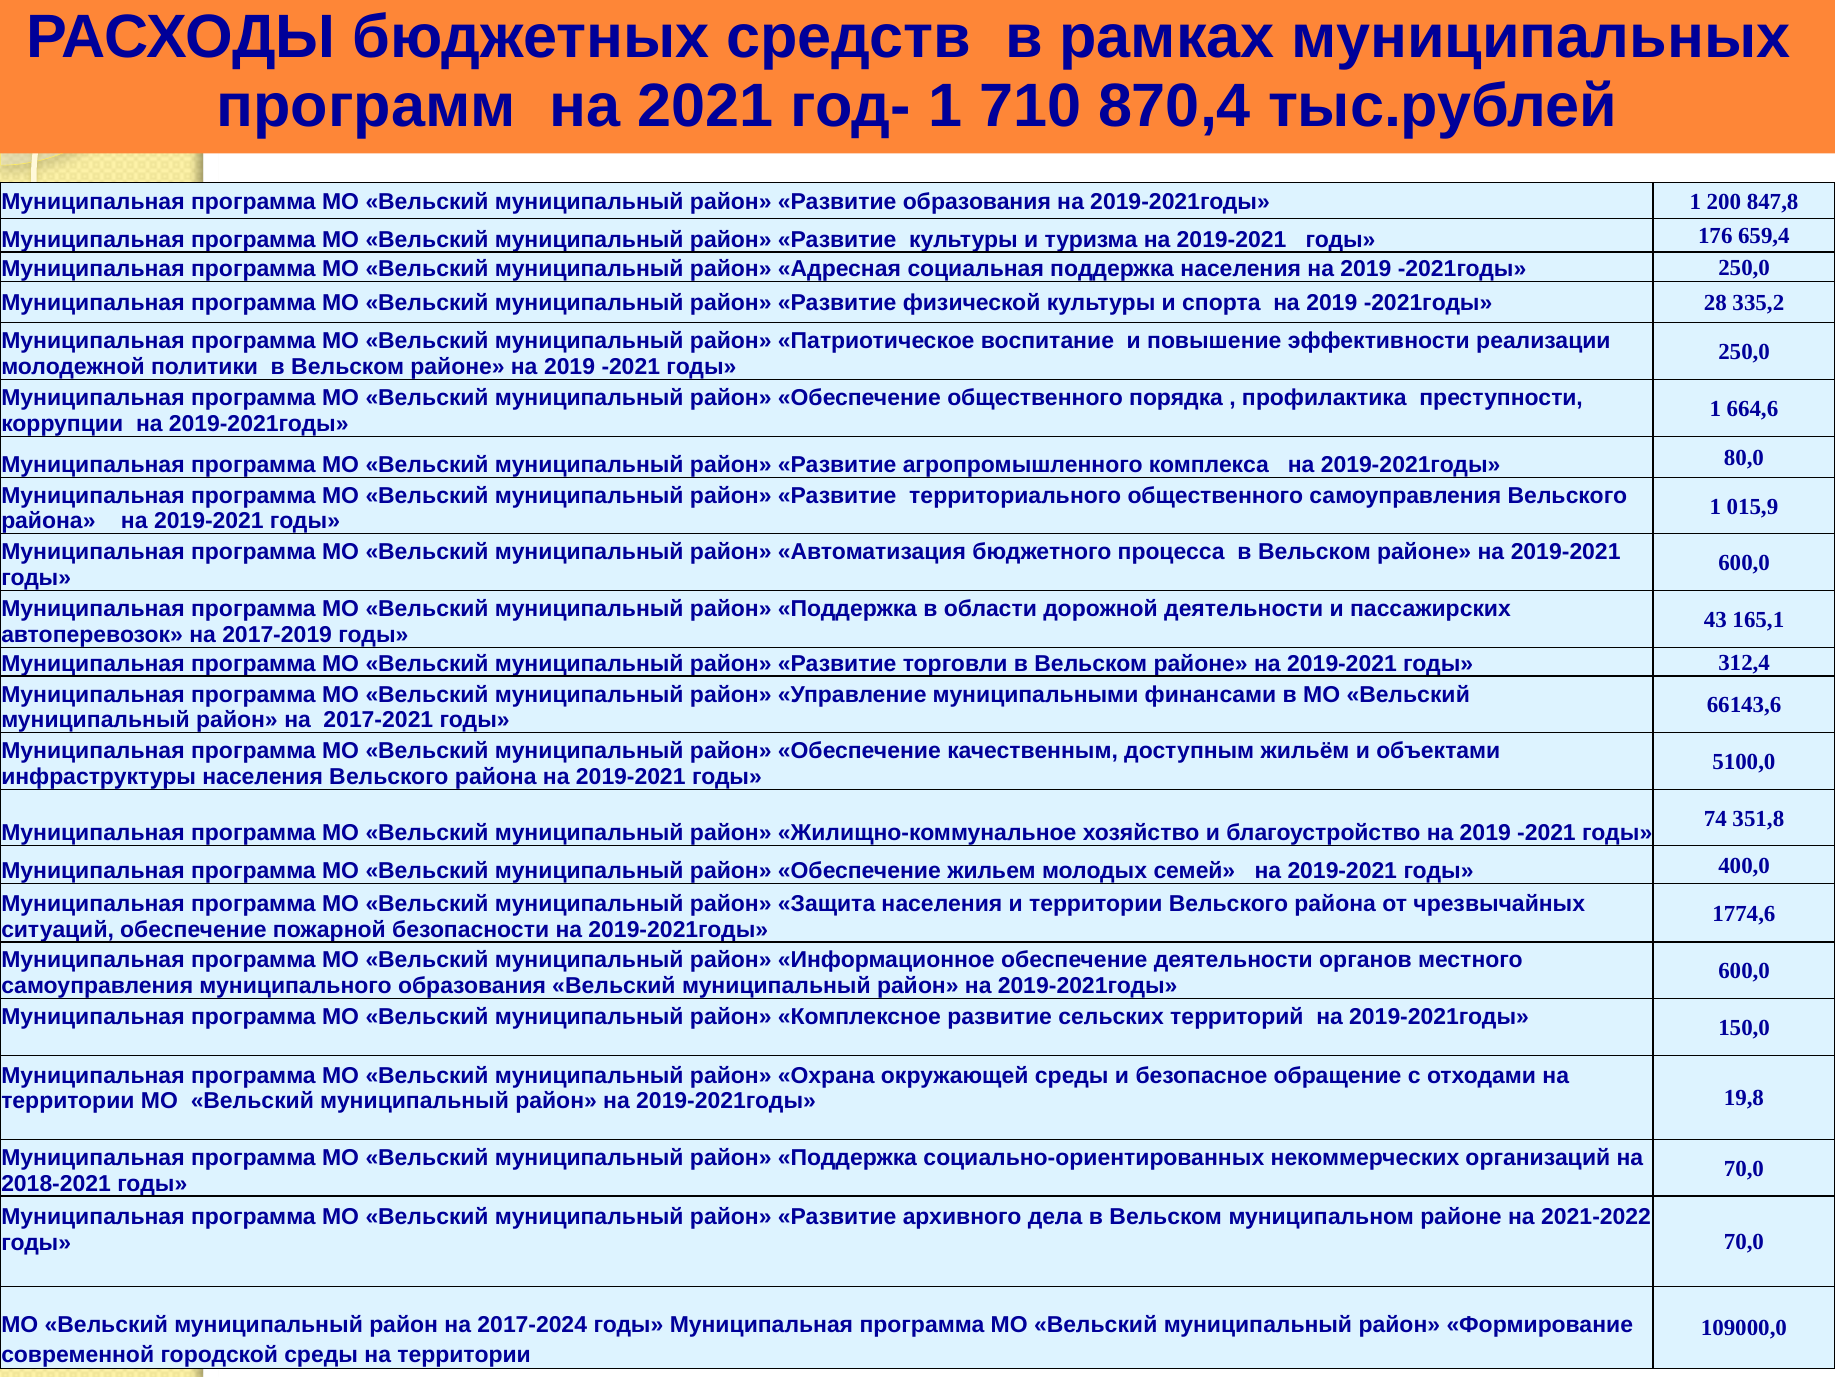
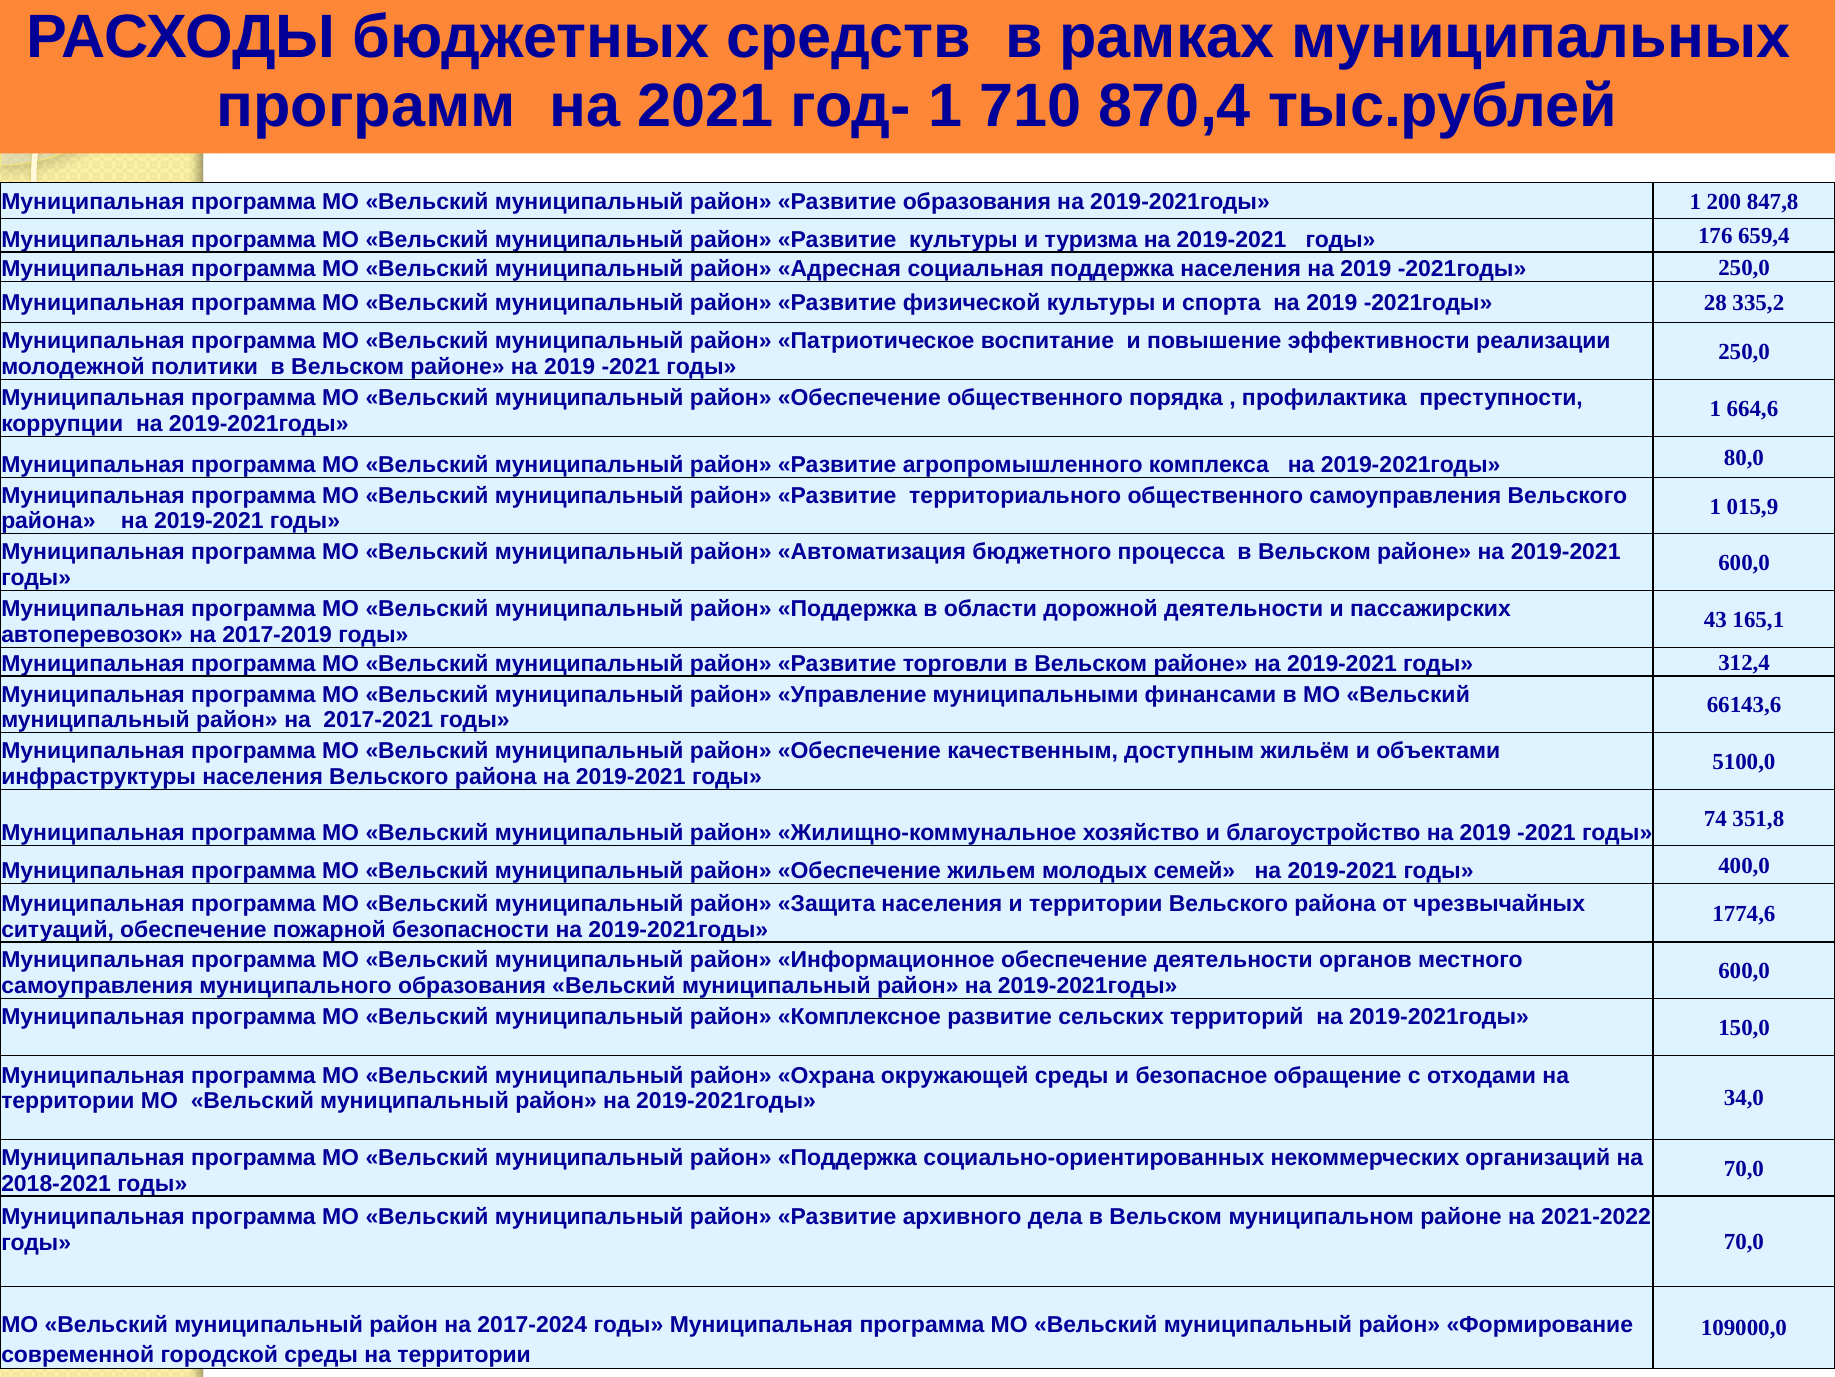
19,8: 19,8 -> 34,0 (1744, 1098)
